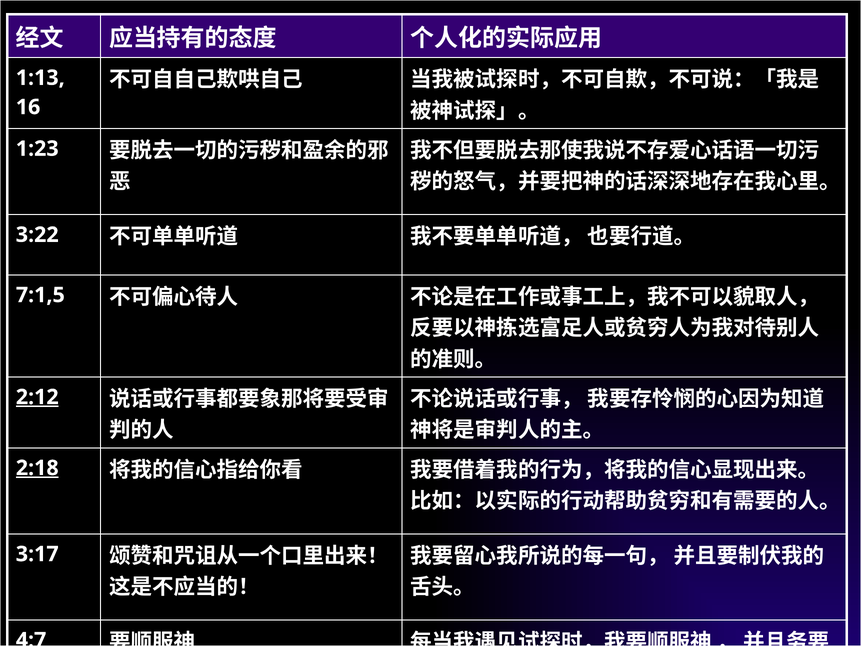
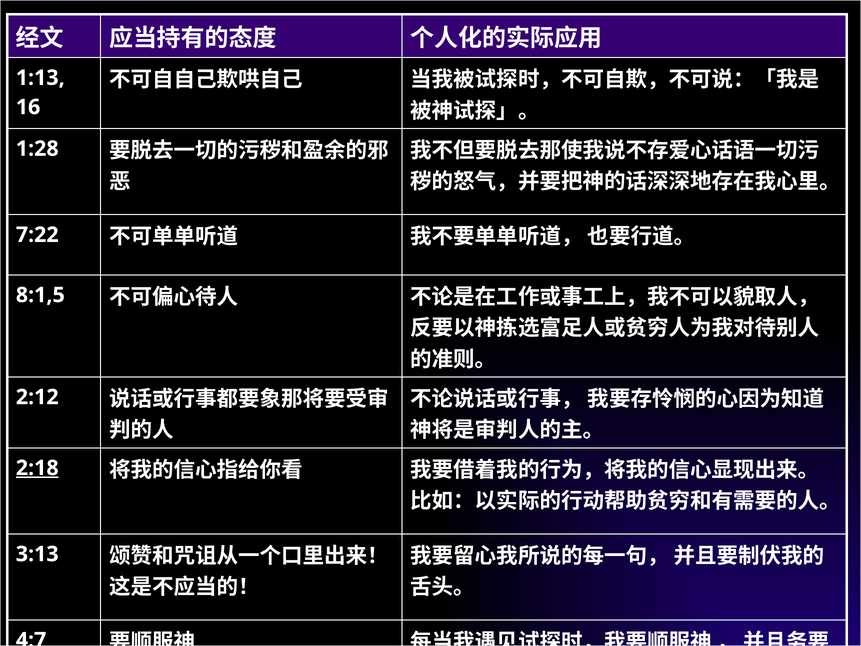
1:23: 1:23 -> 1:28 (37, 149)
3:22: 3:22 -> 7:22 (37, 235)
7:1,5: 7:1,5 -> 8:1,5 (40, 295)
2:12 underline: present -> none (37, 397)
3:17: 3:17 -> 3:13 (37, 554)
